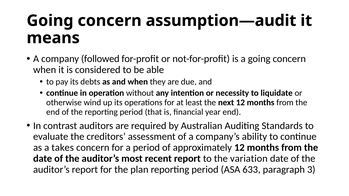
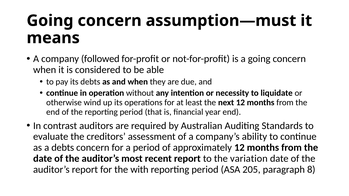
assumption—audit: assumption—audit -> assumption—must (221, 21)
a takes: takes -> debts (63, 148)
plan: plan -> with (139, 170)
633: 633 -> 205 (252, 170)
3: 3 -> 8 (311, 170)
